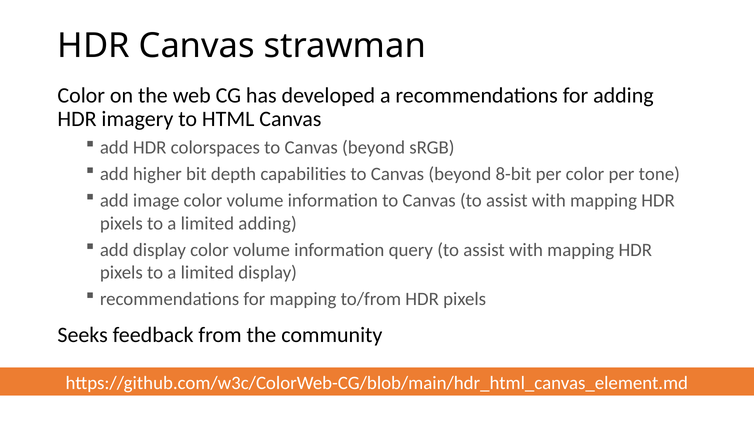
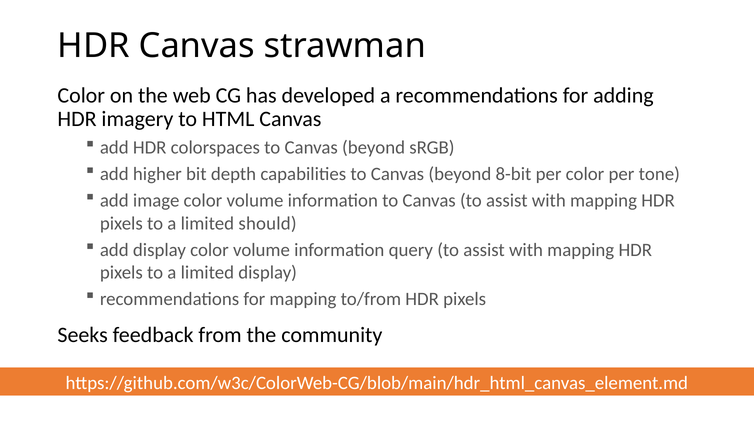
limited adding: adding -> should (268, 223)
